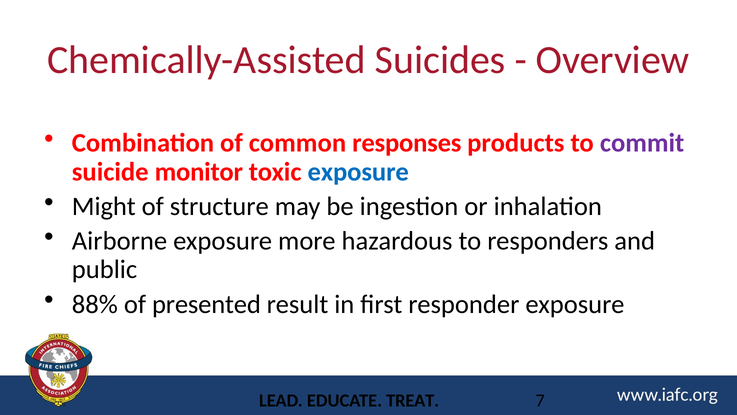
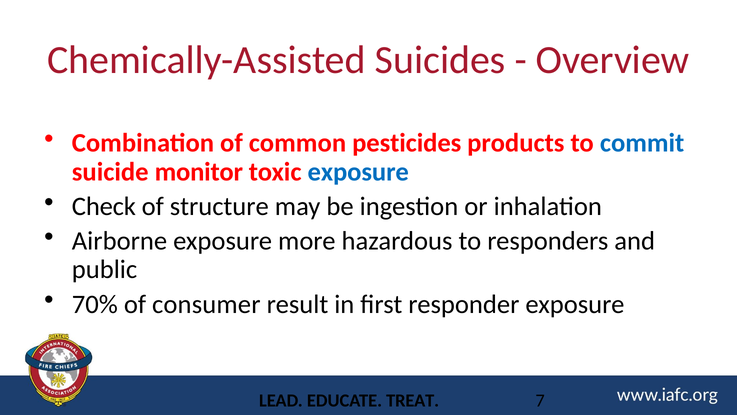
responses: responses -> pesticides (407, 143)
commit colour: purple -> blue (642, 143)
Might: Might -> Check (104, 206)
88%: 88% -> 70% (95, 304)
presented: presented -> consumer (206, 304)
